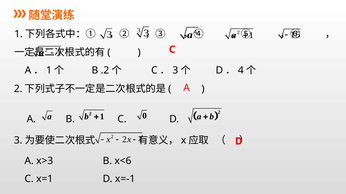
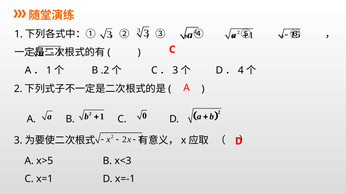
x>3: x>3 -> x>5 (45, 161)
x<6: x<6 -> x<3 (123, 161)
